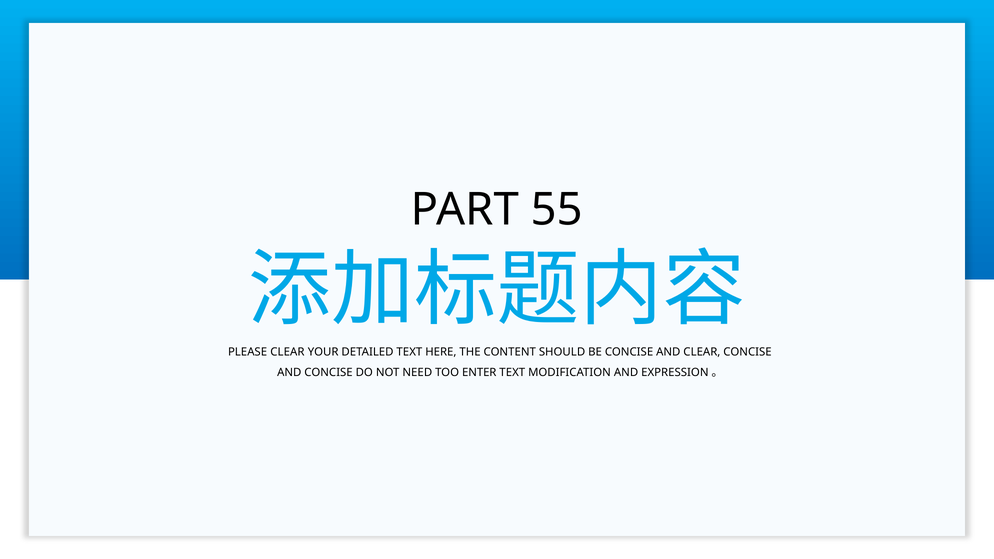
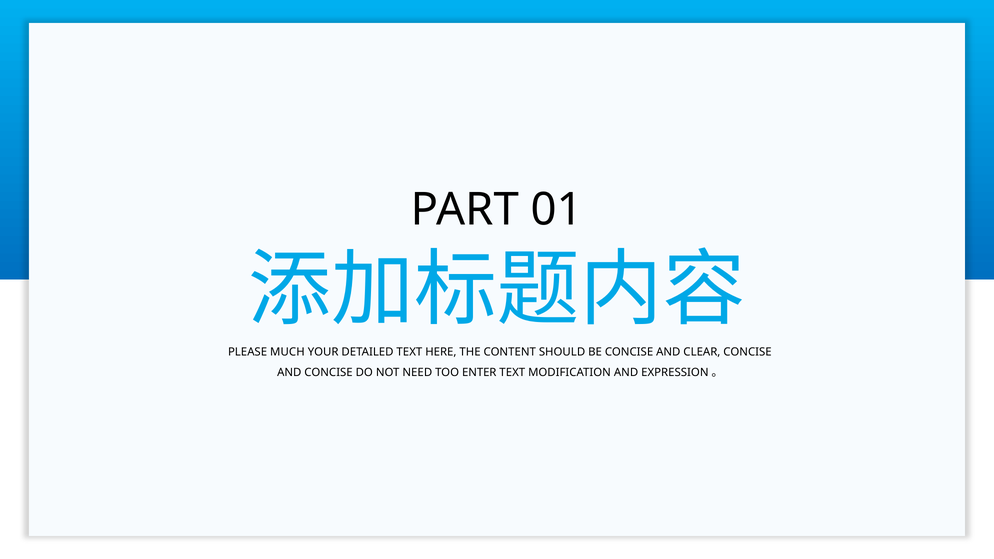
55: 55 -> 01 (557, 210)
PLEASE CLEAR: CLEAR -> MUCH (287, 352)
